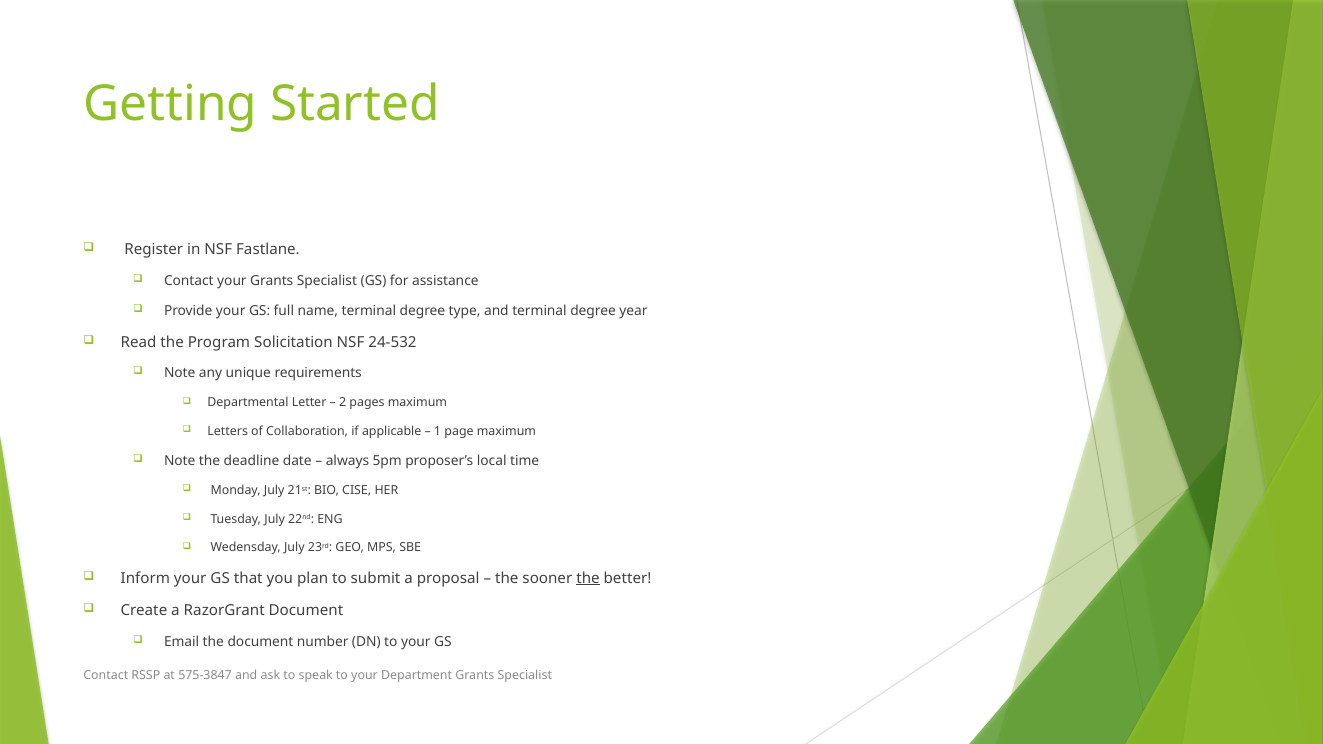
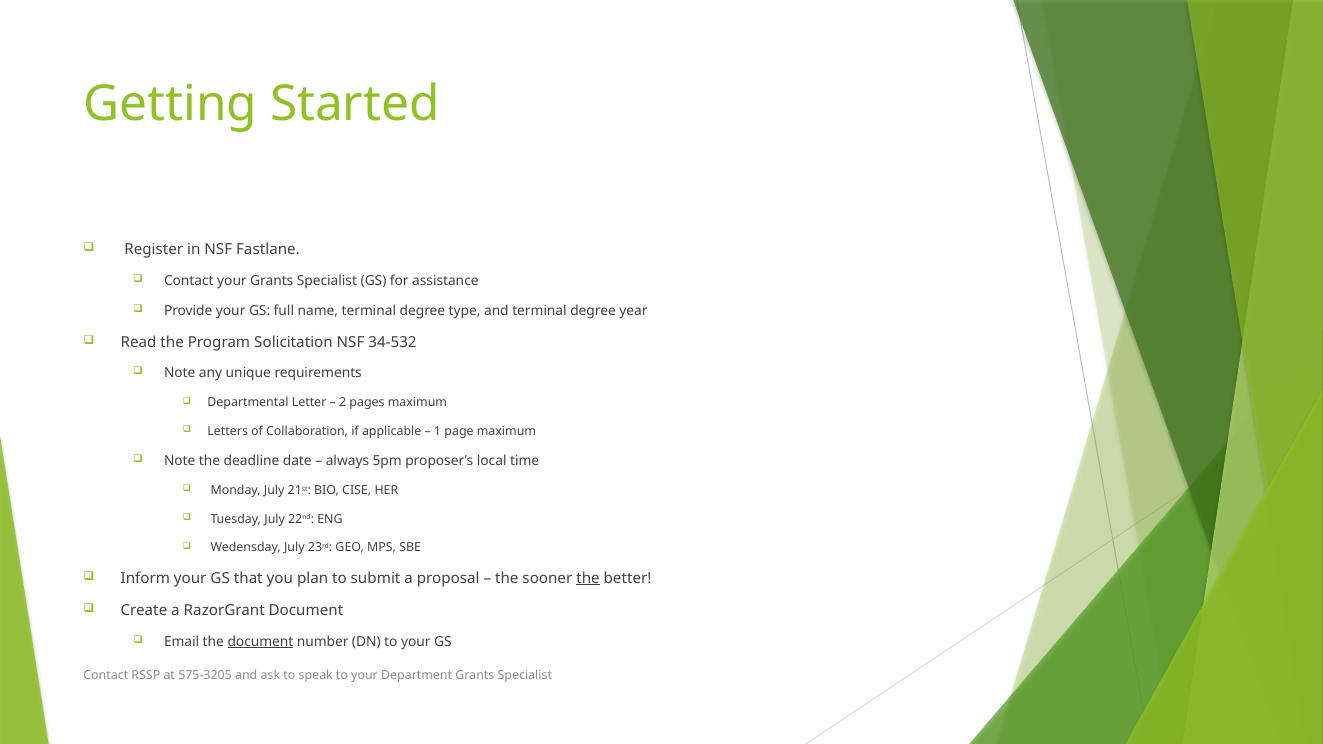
24-532: 24-532 -> 34-532 (393, 342)
document underline: none -> present (260, 642)
575-3847: 575-3847 -> 575-3205 (205, 675)
